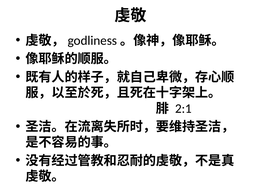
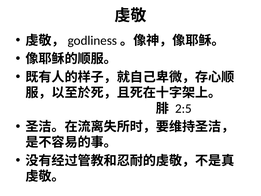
2:1: 2:1 -> 2:5 (183, 108)
